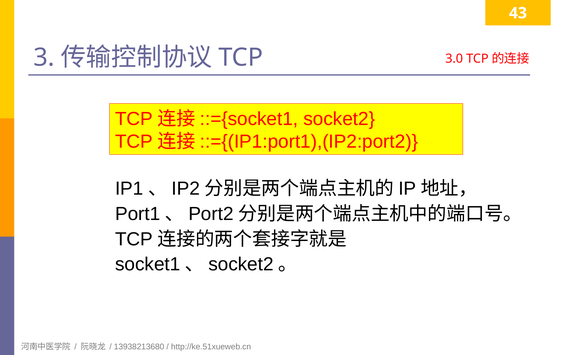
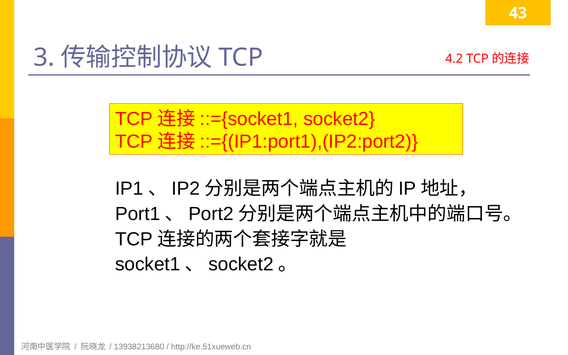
3.0: 3.0 -> 4.2 (454, 59)
